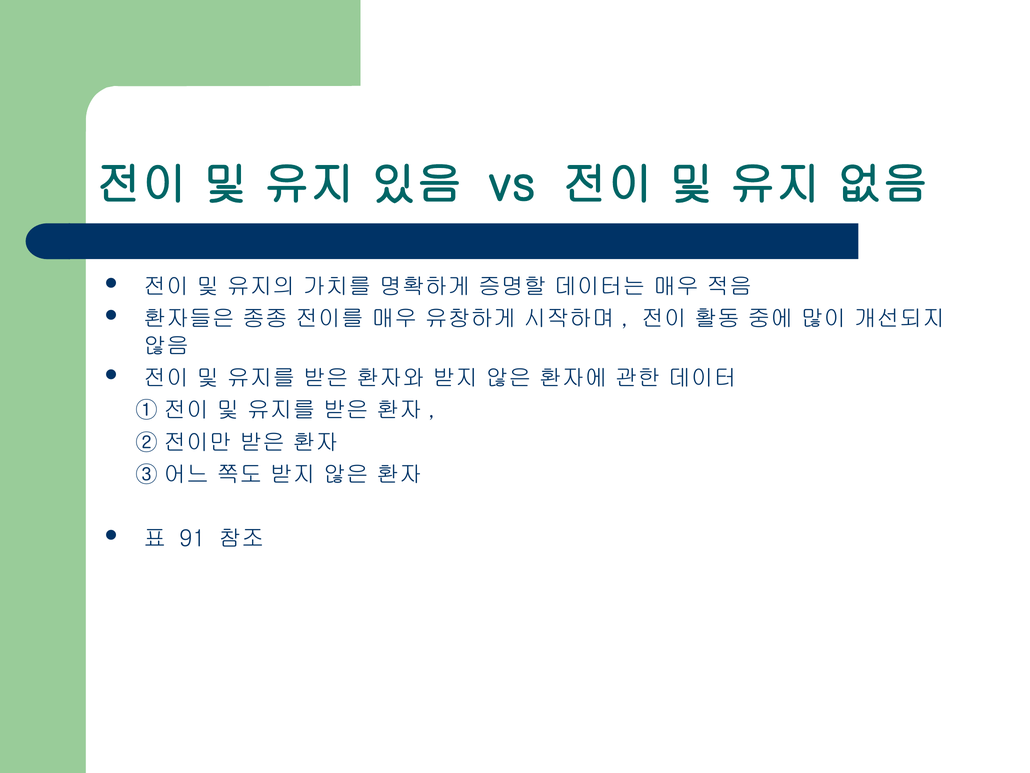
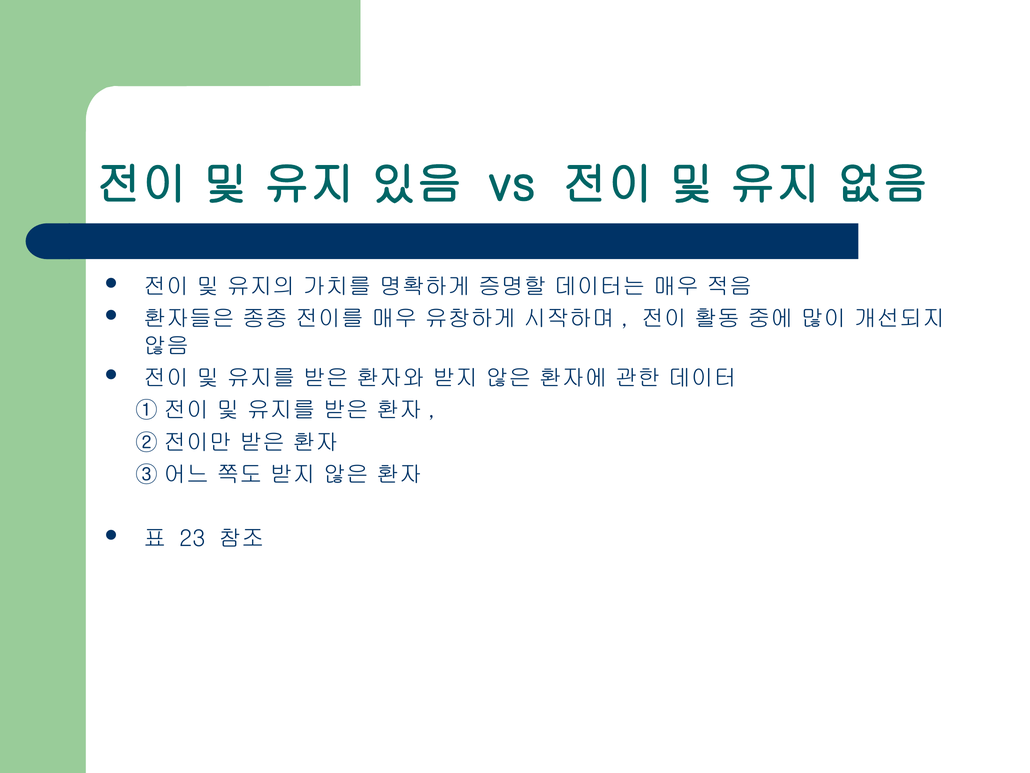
91: 91 -> 23 (192, 538)
